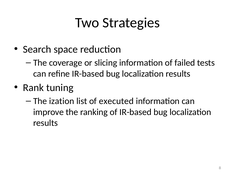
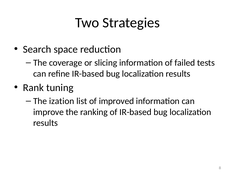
executed: executed -> improved (116, 101)
